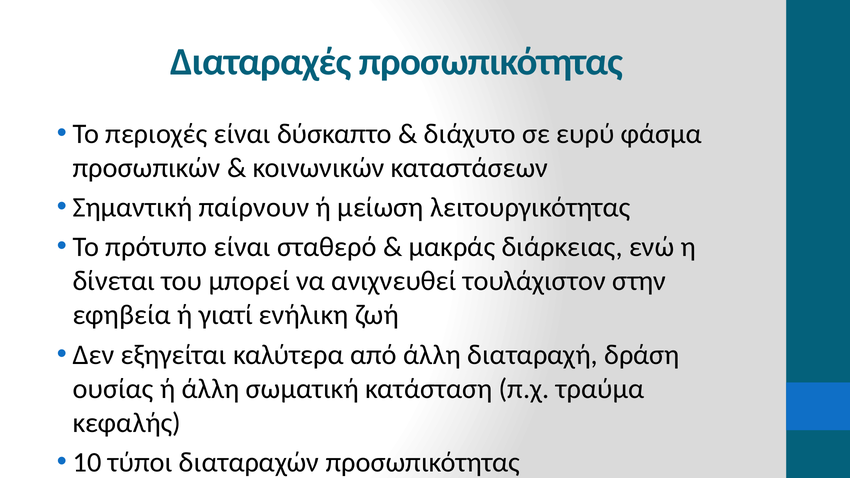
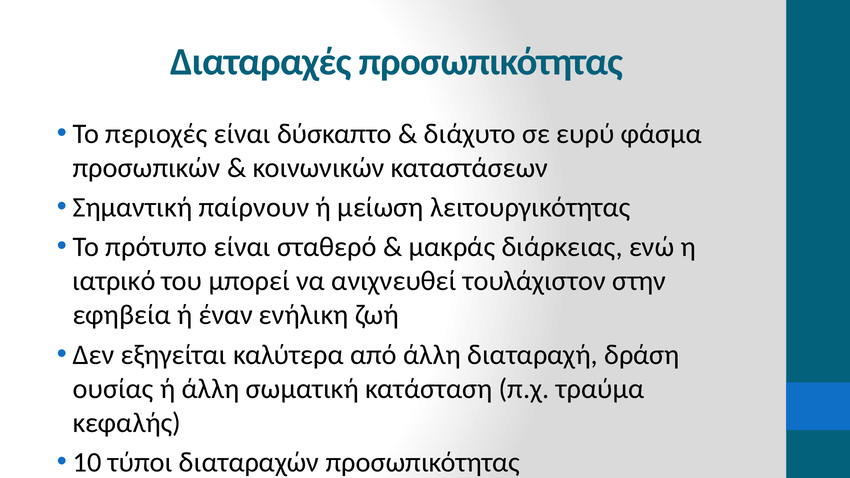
δίνεται: δίνεται -> ιατρικό (114, 281)
γιατί: γιατί -> έναν (226, 315)
